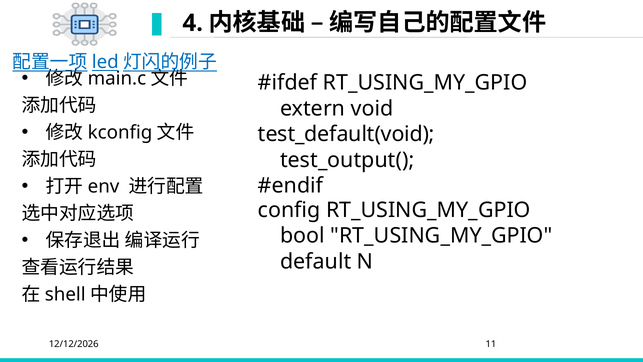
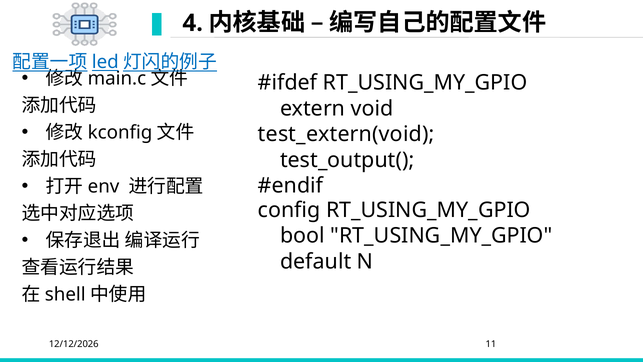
test_default(void: test_default(void -> test_extern(void (346, 134)
